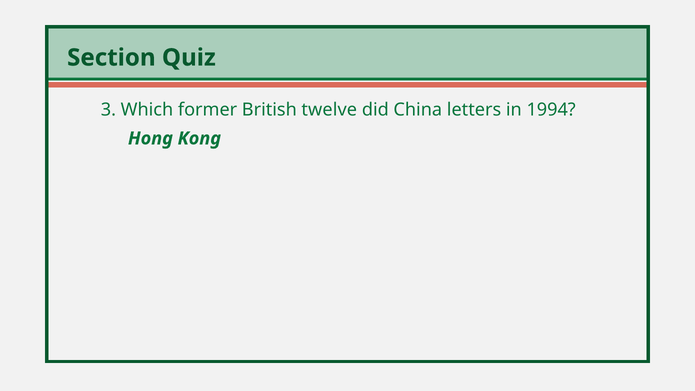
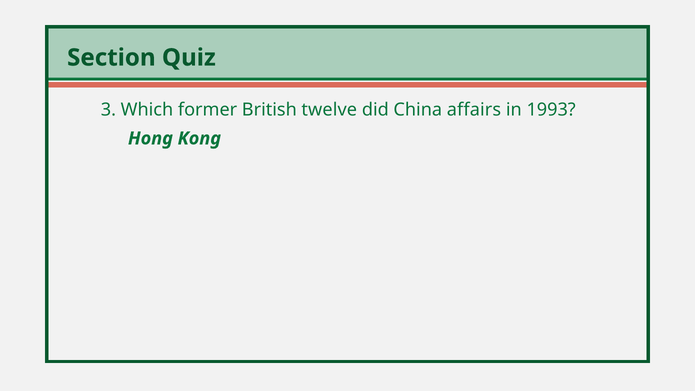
letters: letters -> affairs (474, 110)
1994: 1994 -> 1993 (551, 110)
